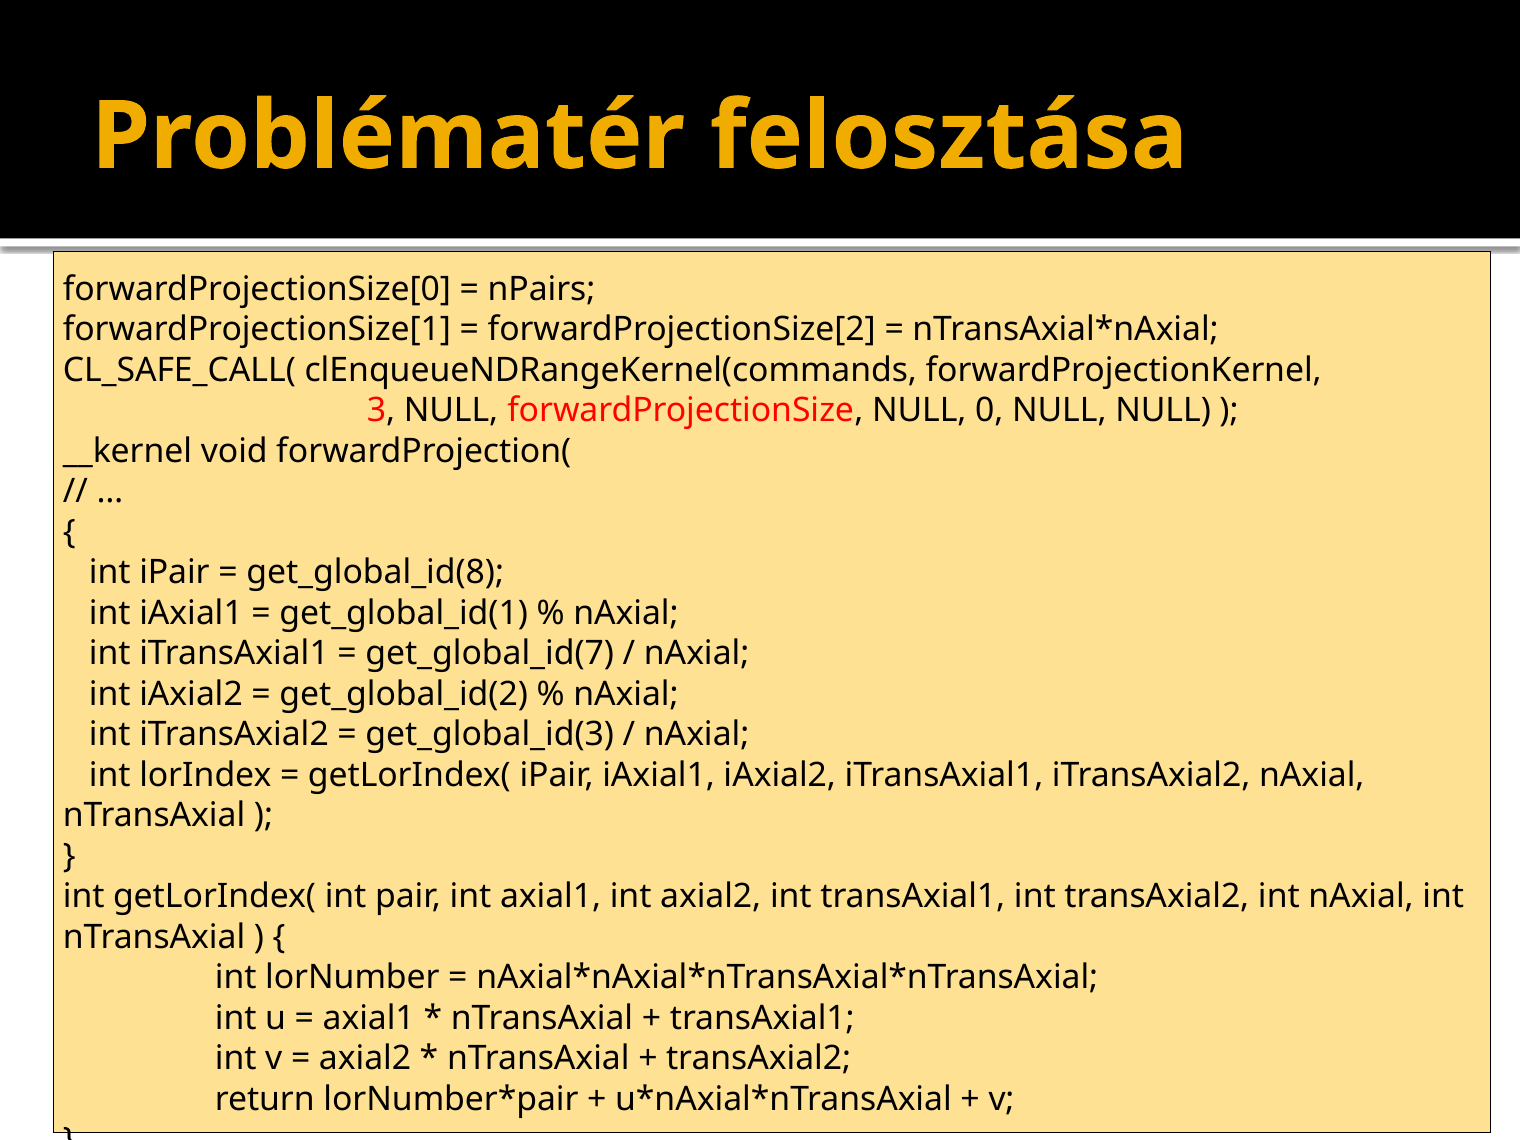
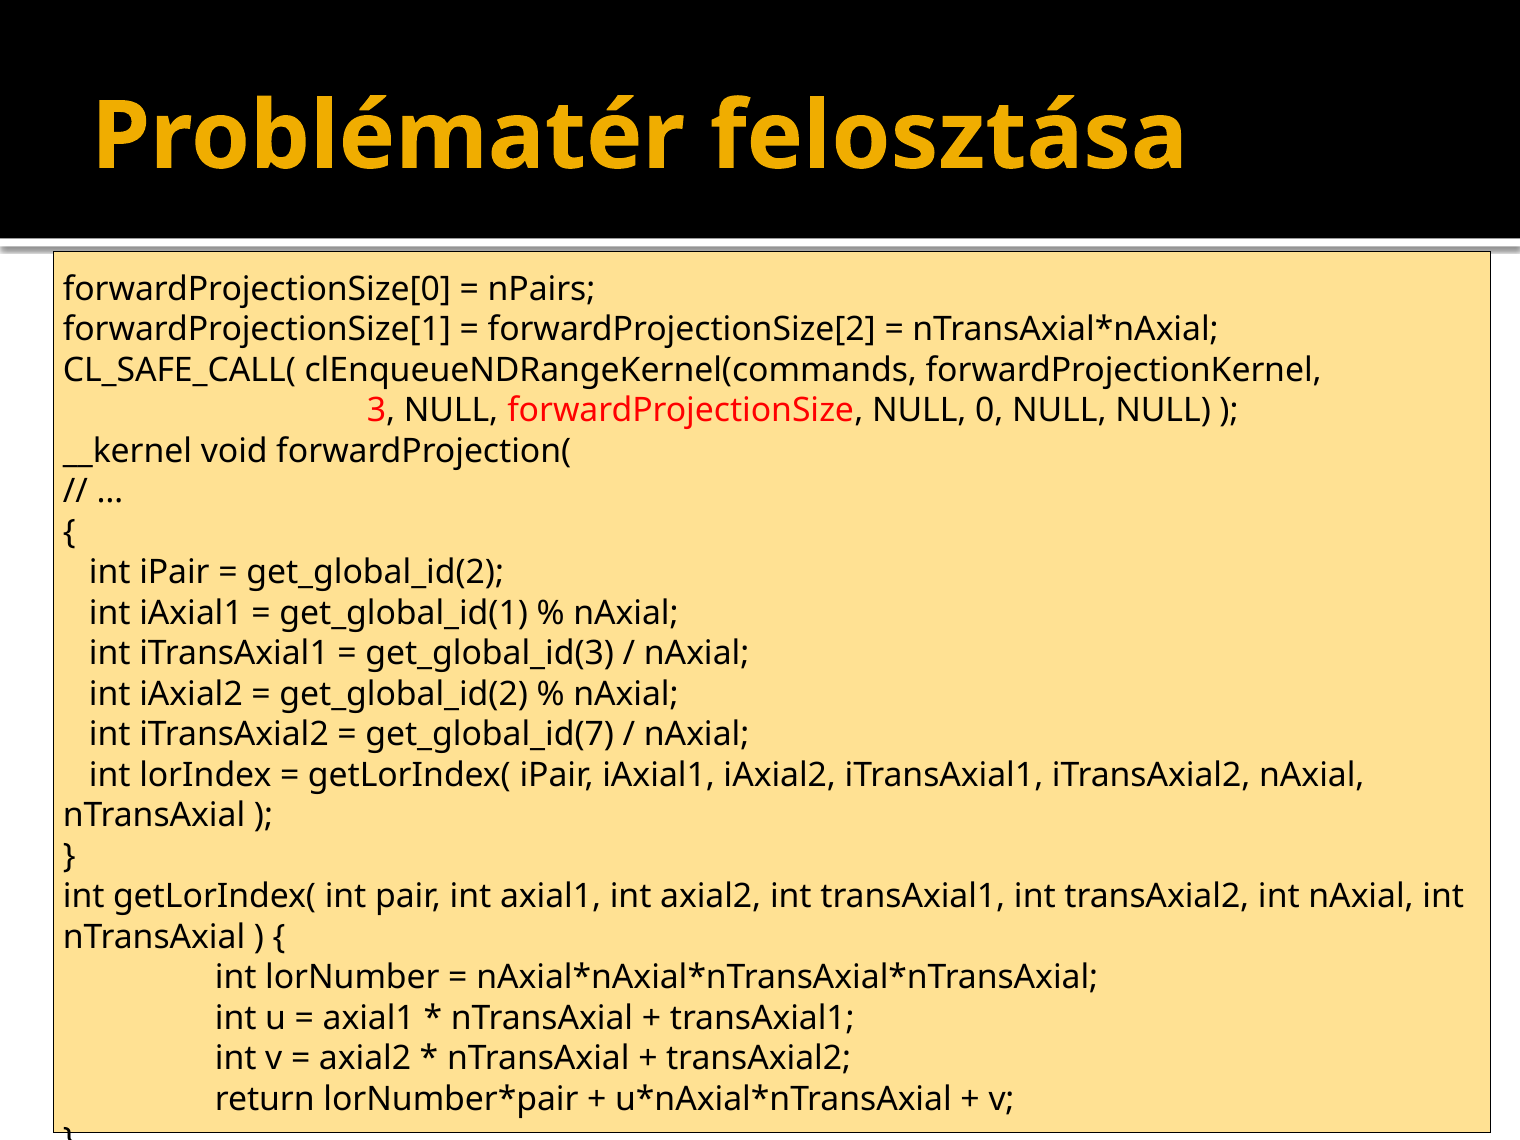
get_global_id(8: get_global_id(8 -> get_global_id(2 (375, 573)
get_global_id(7: get_global_id(7 -> get_global_id(3 (490, 654)
get_global_id(3: get_global_id(3 -> get_global_id(7 (490, 735)
